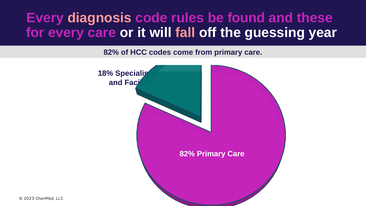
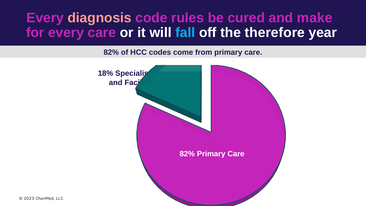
found: found -> cured (246, 18)
these: these -> make (315, 18)
fall colour: pink -> light blue (185, 33)
guessing: guessing -> therefore (275, 33)
